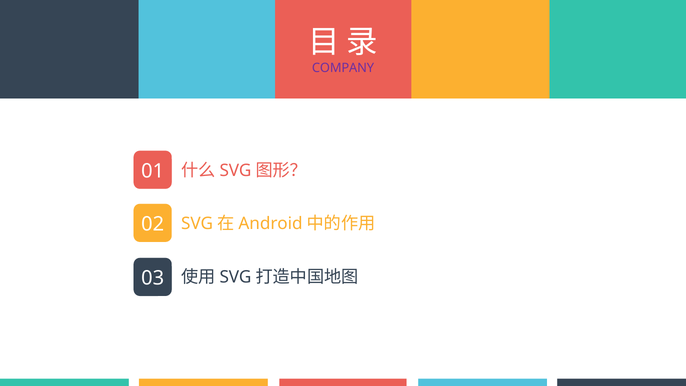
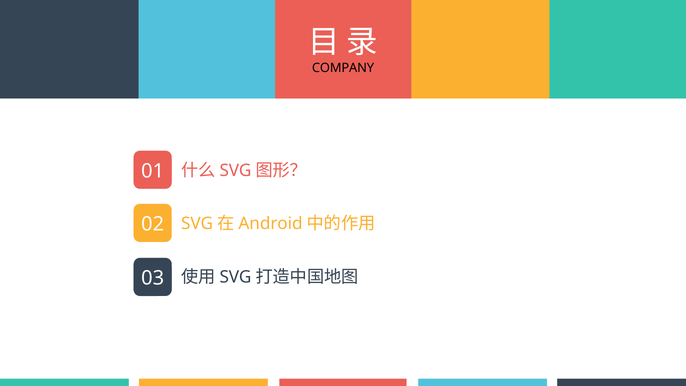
COMPANY colour: purple -> black (343, 68)
